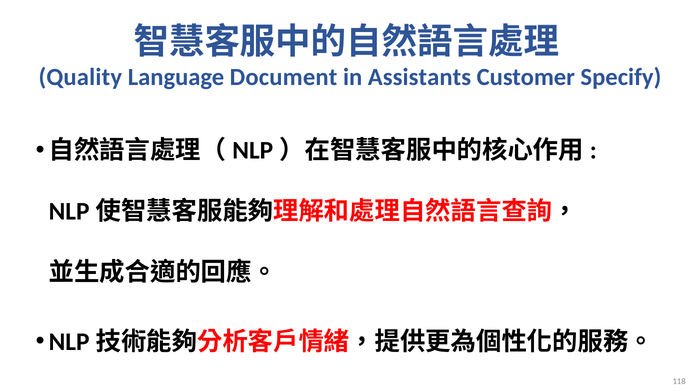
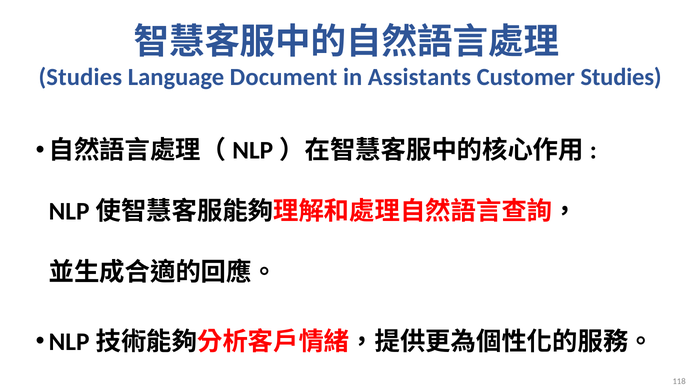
Quality: Quality -> Studies (80, 77)
Customer Specify: Specify -> Studies (621, 77)
